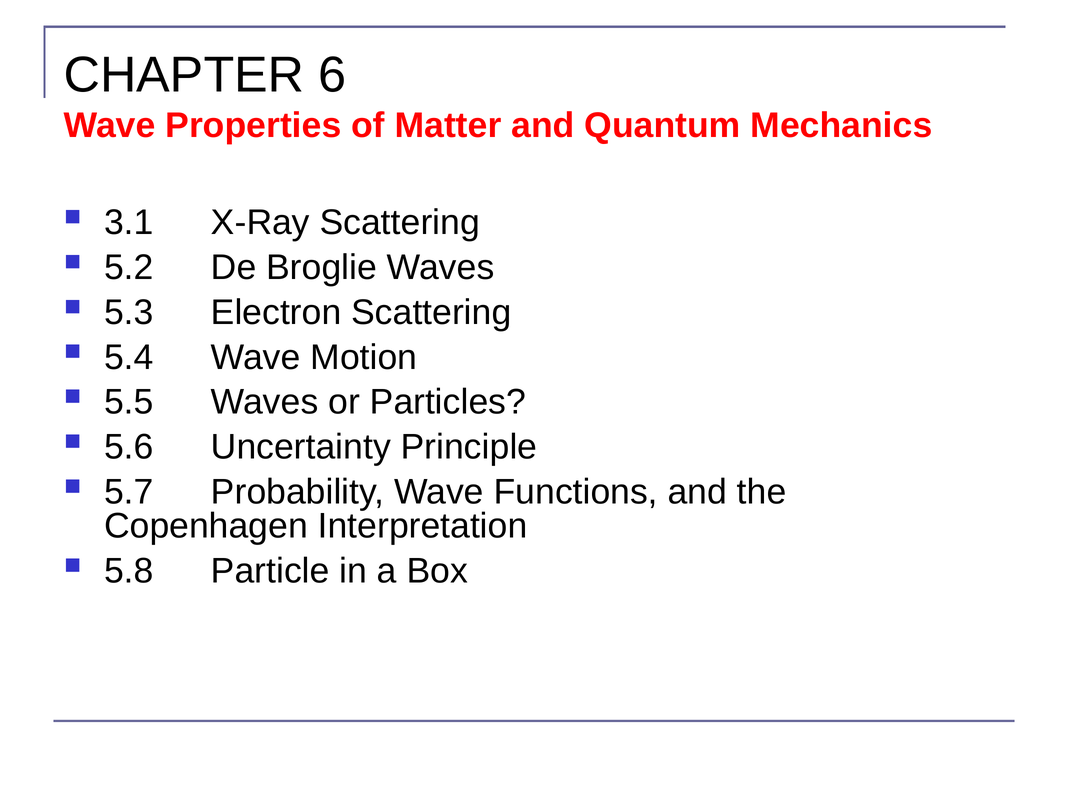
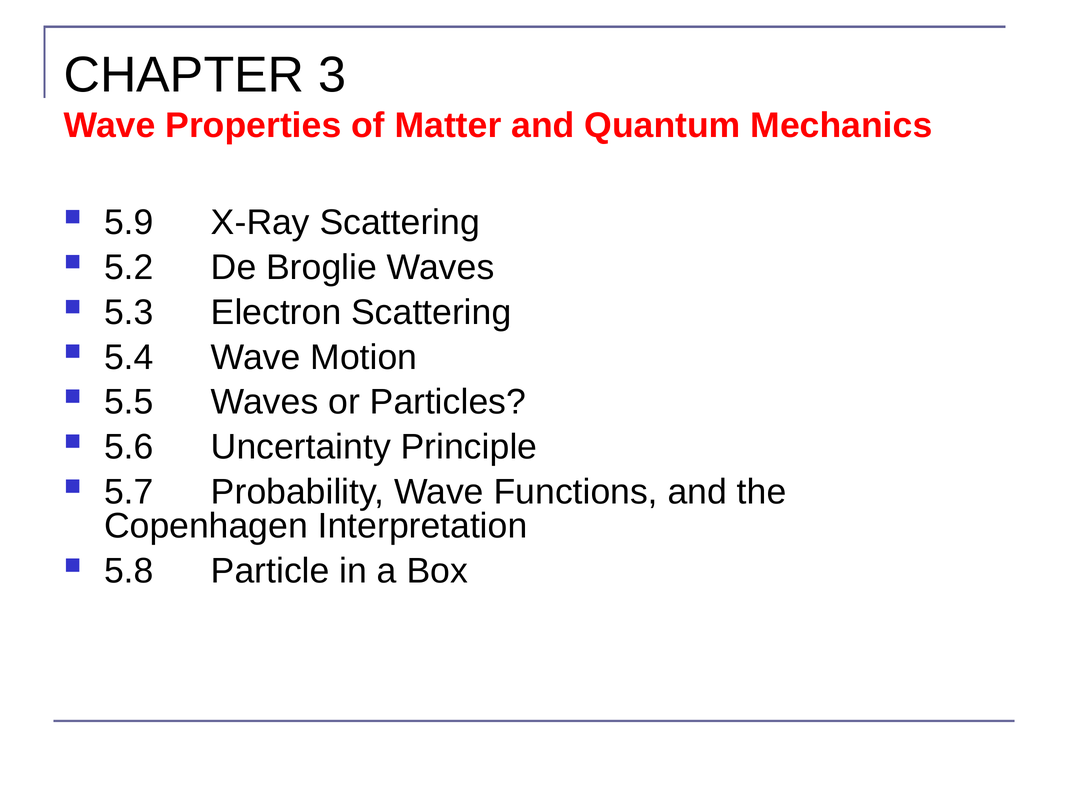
6: 6 -> 3 (332, 75)
3.1: 3.1 -> 5.9 (129, 223)
